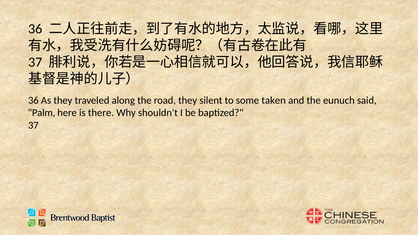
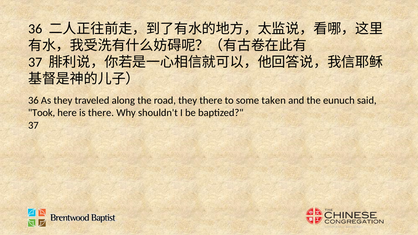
they silent: silent -> there (211, 100)
Palm: Palm -> Took (42, 113)
